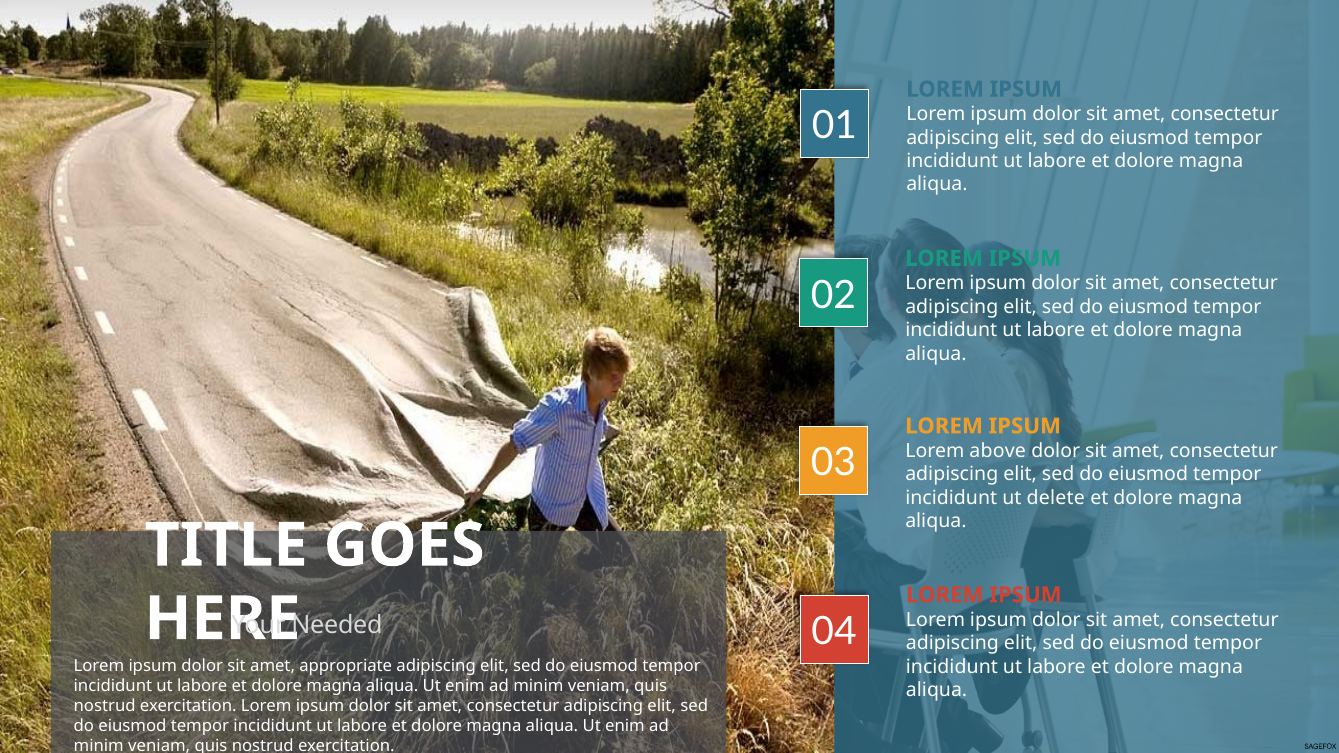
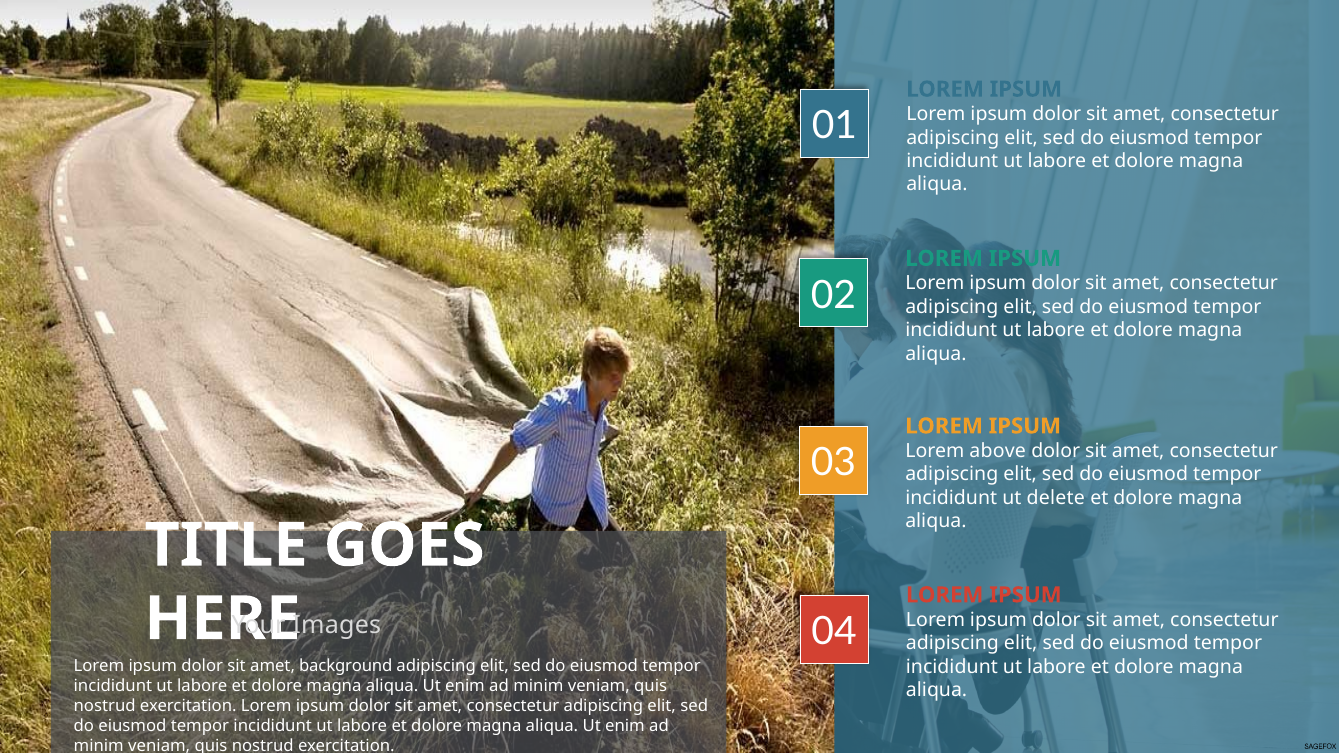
Needed: Needed -> Images (337, 625)
appropriate: appropriate -> background (346, 666)
